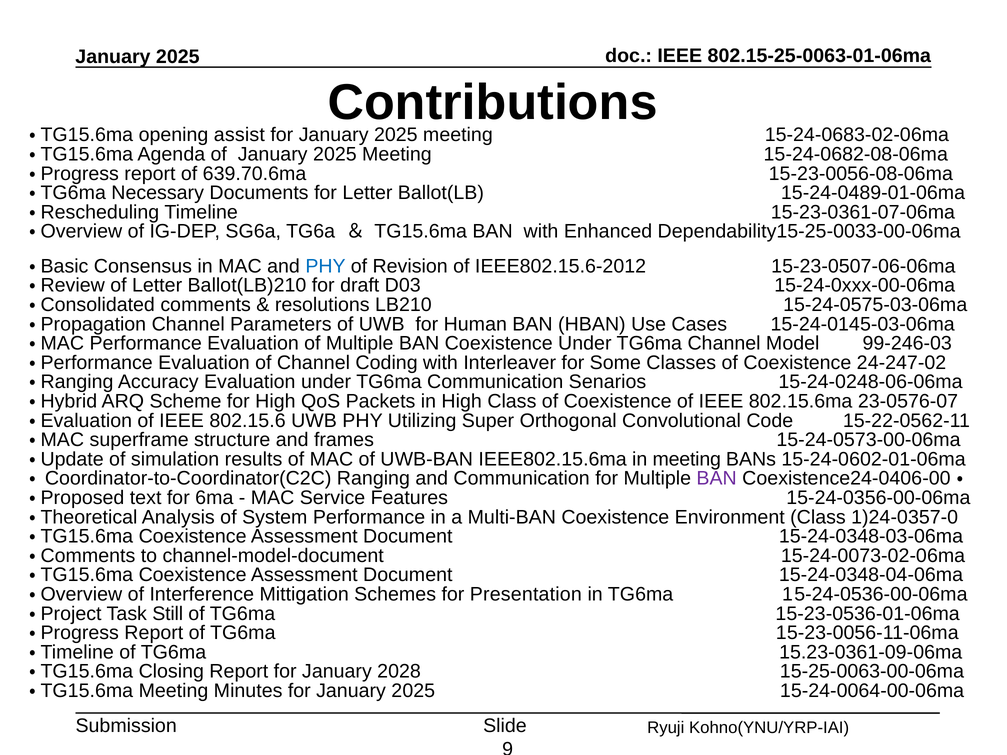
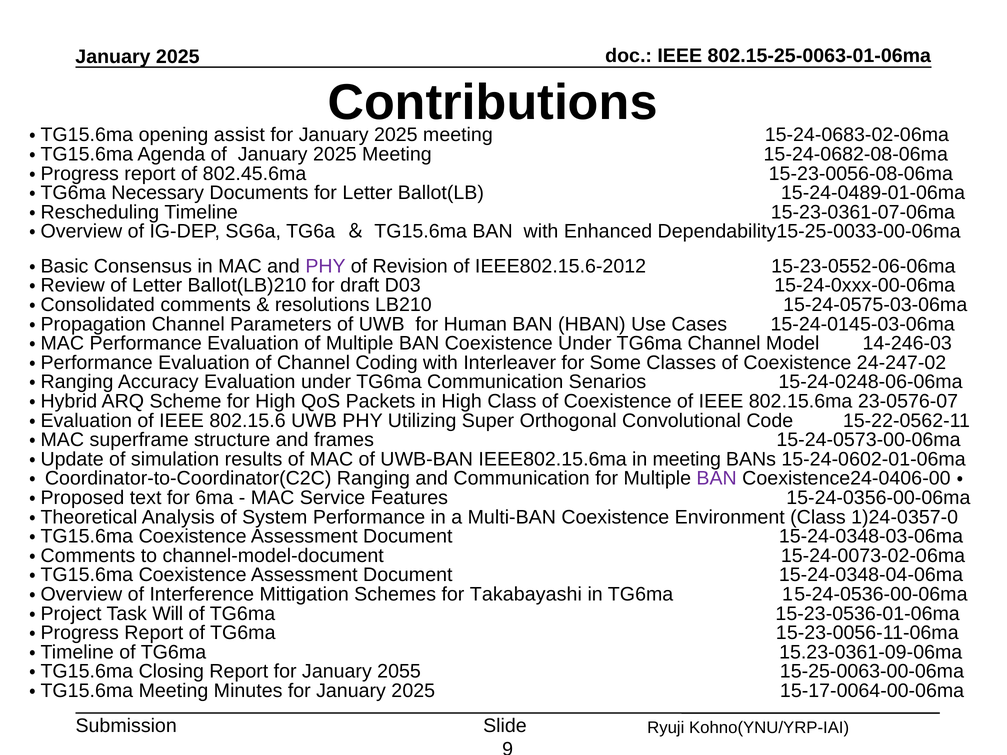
639.70.6ma: 639.70.6ma -> 802.45.6ma (255, 174)
PHY colour: blue -> purple (325, 266)
15-23-0507-06-06ma: 15-23-0507-06-06ma -> 15-23-0552-06-06ma (863, 266)
99-246-03: 99-246-03 -> 14-246-03 (907, 343)
Presentation: Presentation -> Takabayashi (526, 594)
Still: Still -> Will (168, 614)
2028: 2028 -> 2055 (399, 672)
15-24-0064-00-06ma: 15-24-0064-00-06ma -> 15-17-0064-00-06ma (872, 691)
